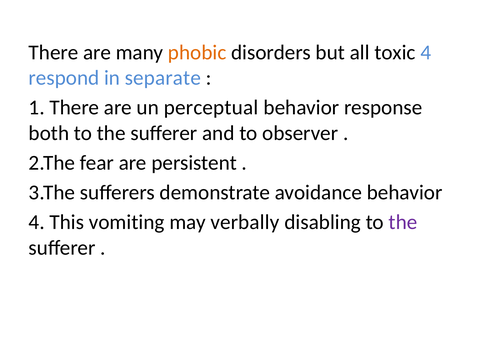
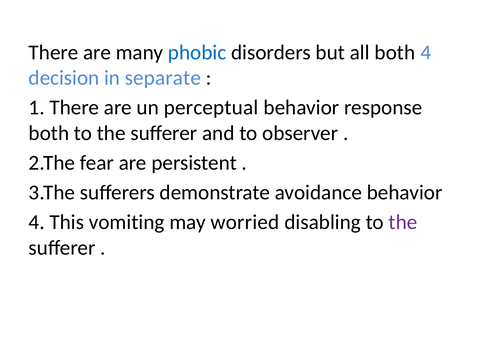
phobic colour: orange -> blue (197, 52)
all toxic: toxic -> both (395, 52)
respond: respond -> decision (64, 78)
verbally: verbally -> worried (245, 222)
